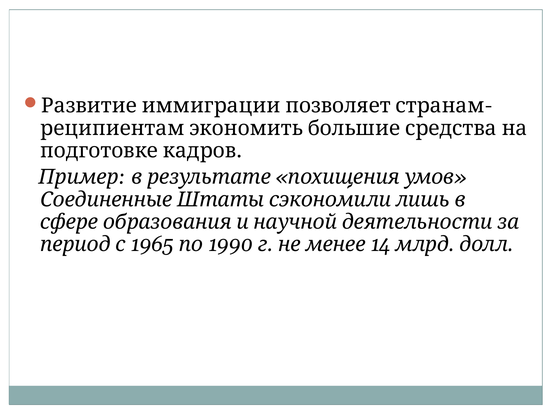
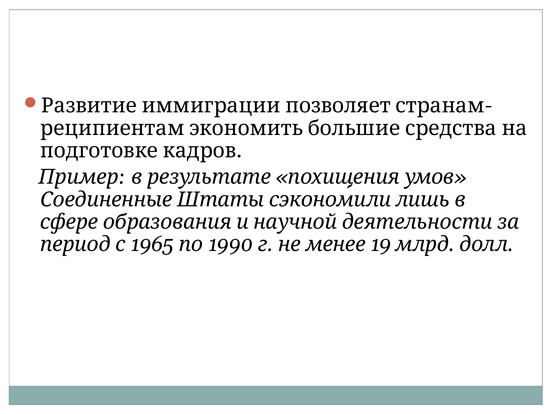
14: 14 -> 19 (381, 244)
